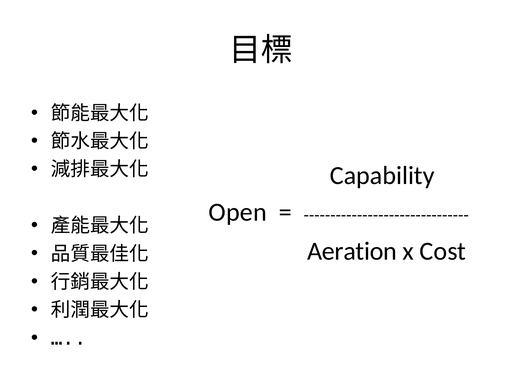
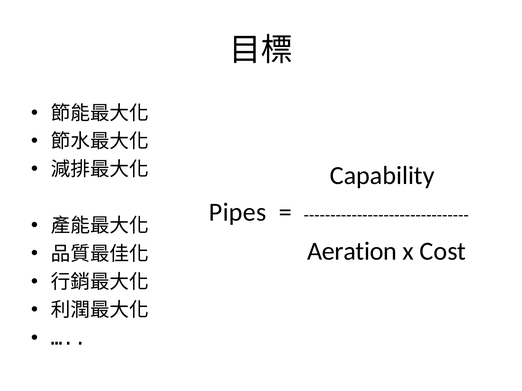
Open: Open -> Pipes (238, 213)
